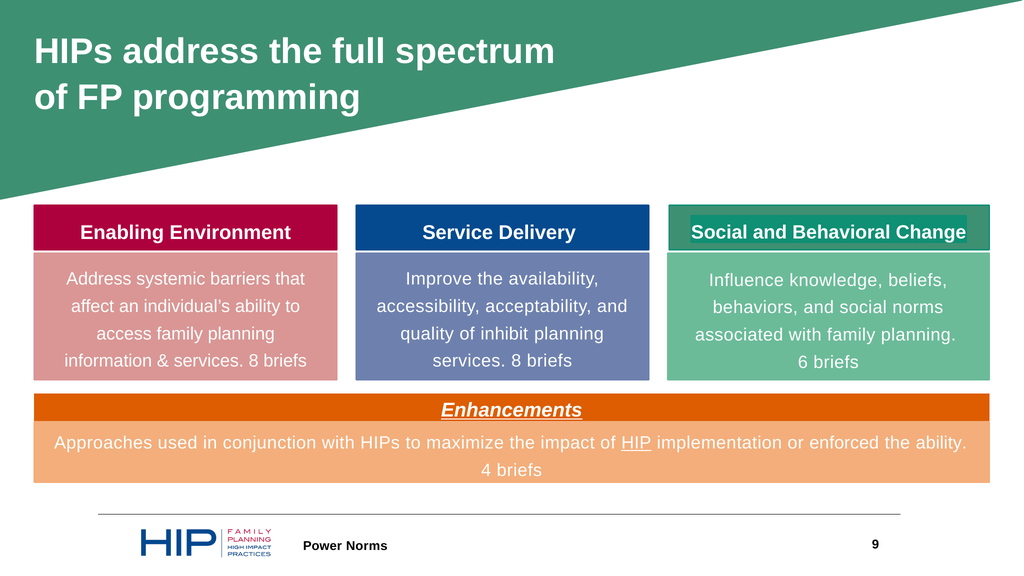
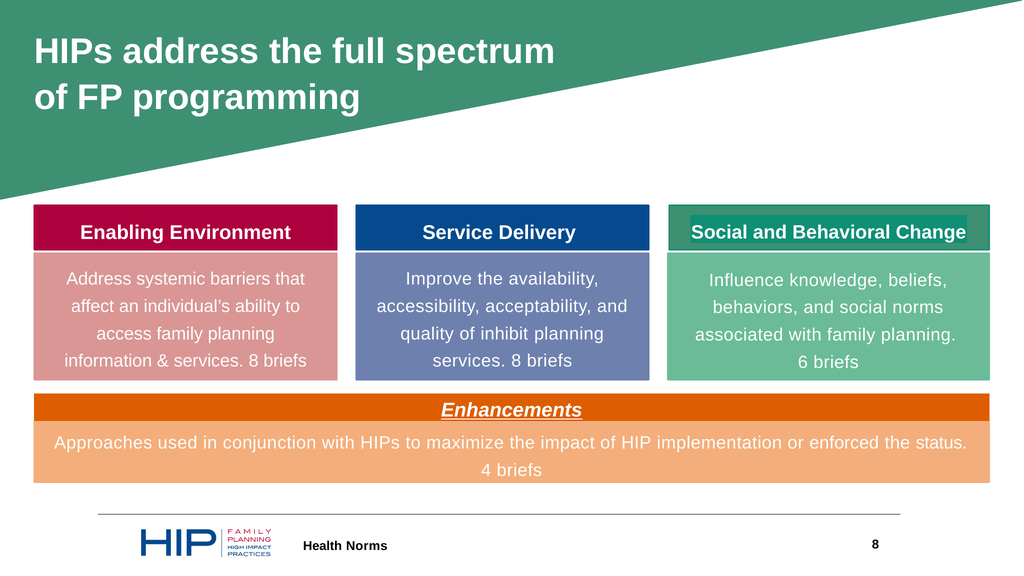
HIP underline: present -> none (636, 443)
the ability: ability -> status (941, 443)
Power: Power -> Health (323, 546)
Norms 9: 9 -> 8 (876, 544)
